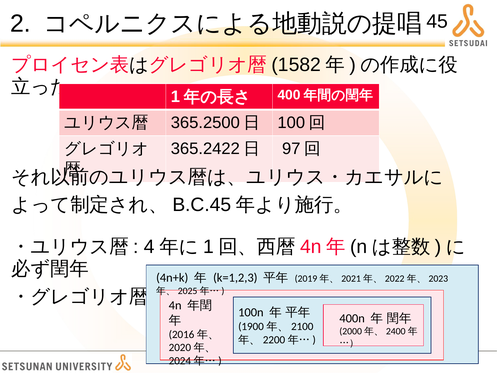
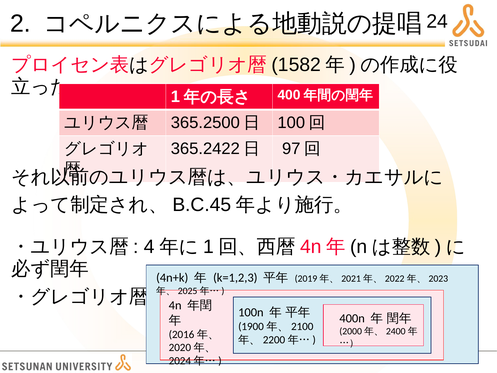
45: 45 -> 24 (437, 22)
